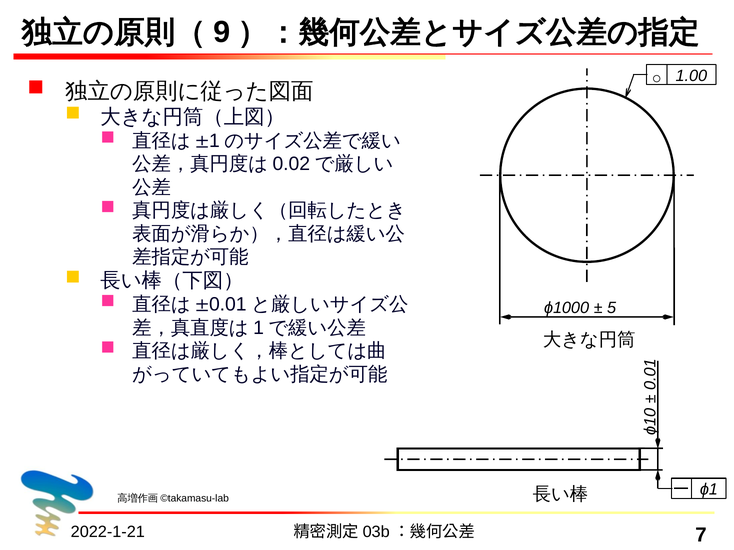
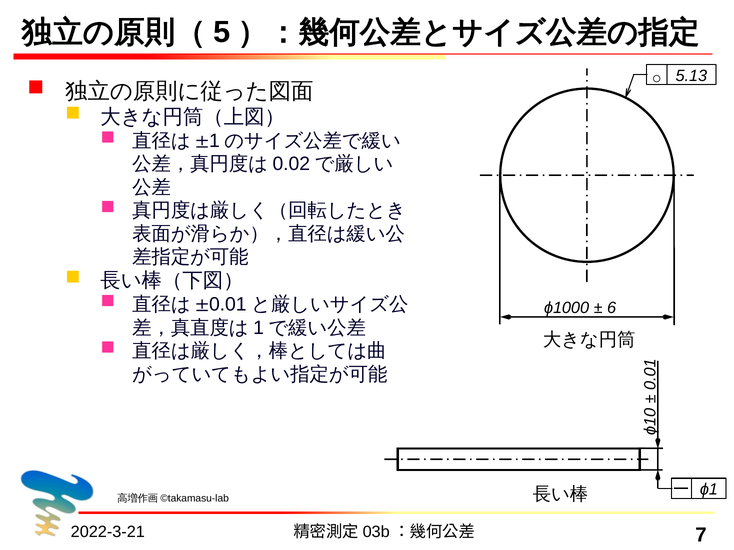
9: 9 -> 5 (222, 32)
1.00: 1.00 -> 5.13 (691, 76)
5: 5 -> 6 (612, 308)
2022-1-21: 2022-1-21 -> 2022-3-21 (108, 533)
